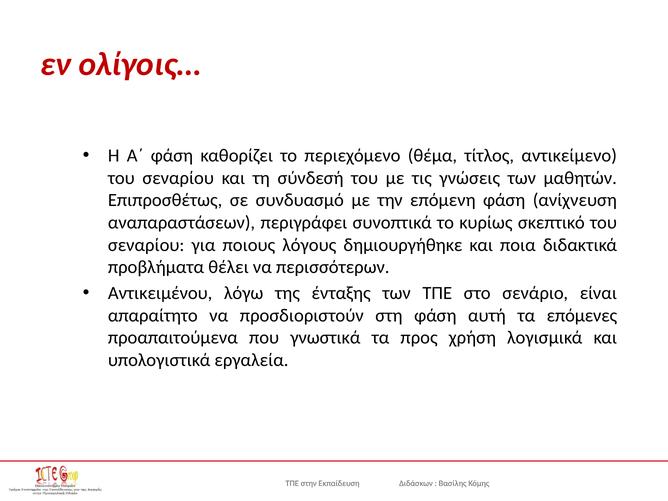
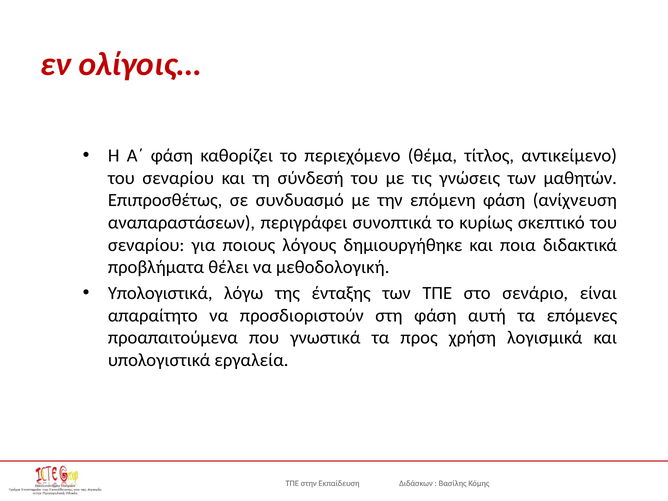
περισσότερων: περισσότερων -> μεθοδολογική (333, 267)
Αντικειμένου: Αντικειμένου -> Υπολογιστικά (160, 293)
